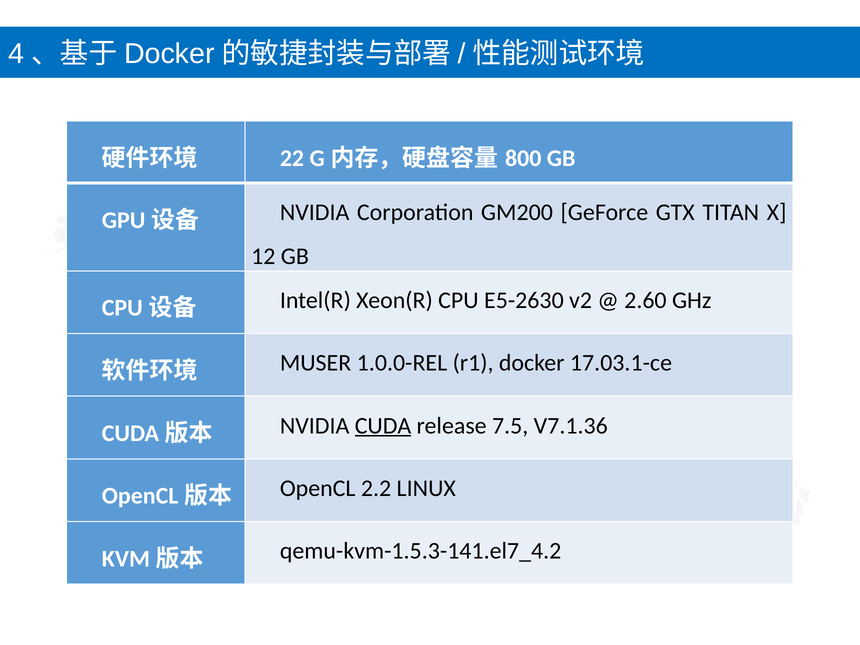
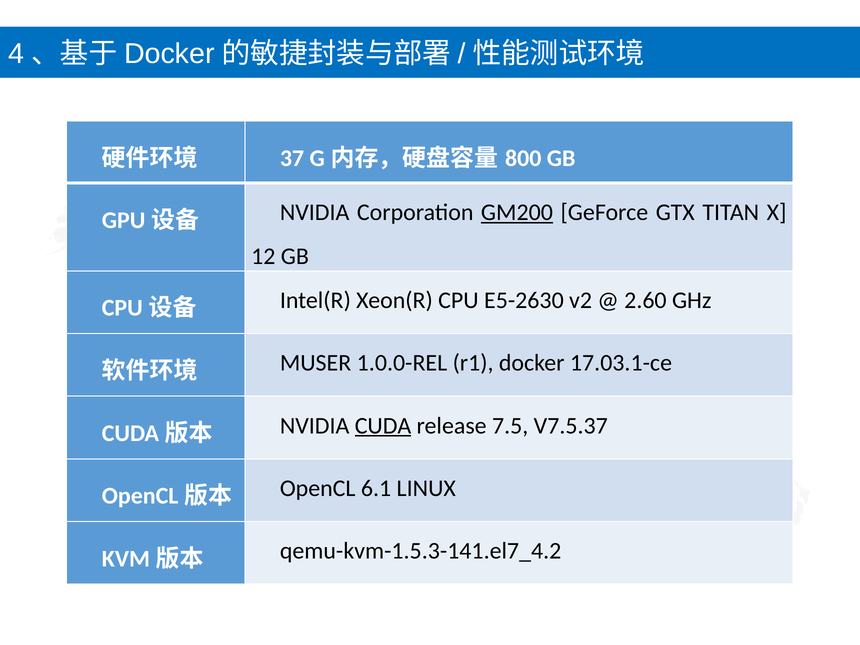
22: 22 -> 37 (292, 158)
GM200 underline: none -> present (517, 213)
V7.1.36: V7.1.36 -> V7.5.37 (571, 426)
2.2: 2.2 -> 6.1 (376, 488)
